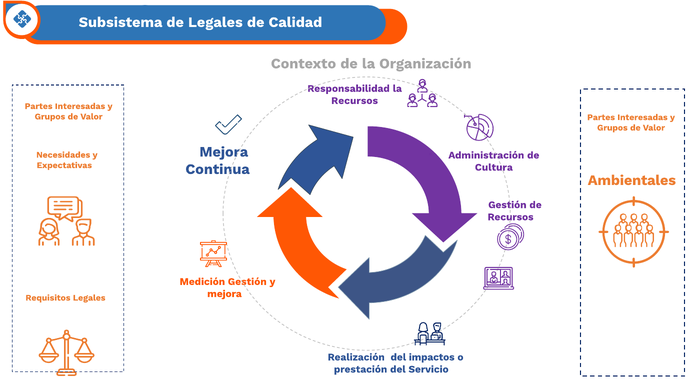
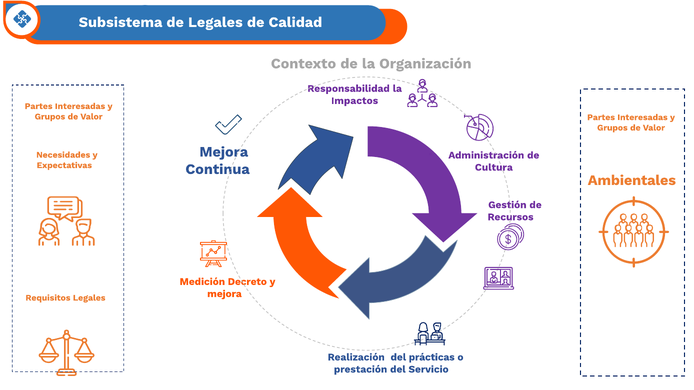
Recursos: Recursos -> Impactos (355, 101)
Medición Gestión: Gestión -> Decreto (247, 282)
impactos: impactos -> prácticas (432, 357)
